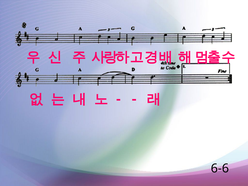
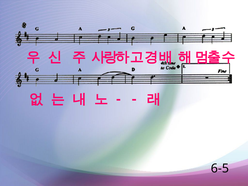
6-6: 6-6 -> 6-5 (220, 168)
